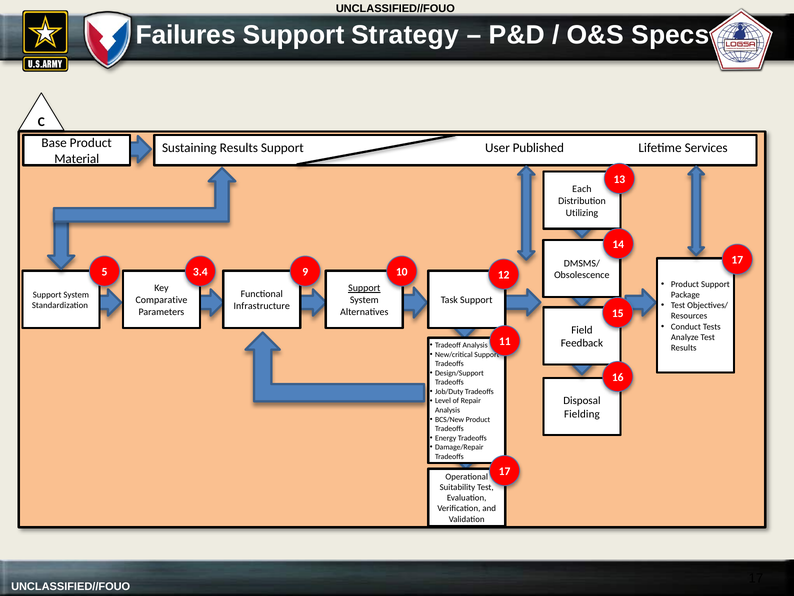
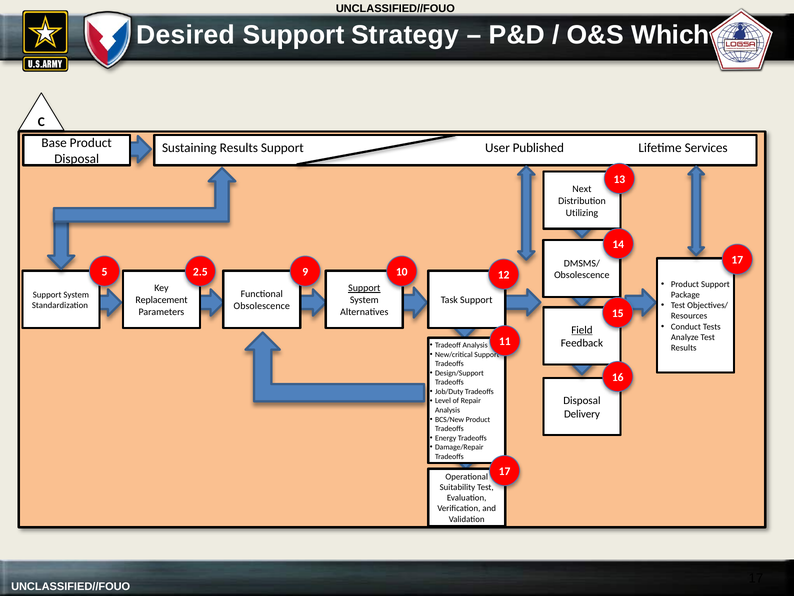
Failures: Failures -> Desired (185, 35)
Specs: Specs -> Which (670, 35)
Material: Material -> Disposal (77, 159)
Each: Each -> Next (582, 189)
3.4: 3.4 -> 2.5 (200, 272)
Comparative: Comparative -> Replacement (162, 300)
Infrastructure: Infrastructure -> Obsolescence (262, 306)
Field underline: none -> present (582, 330)
Fielding: Fielding -> Delivery (582, 414)
